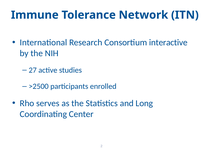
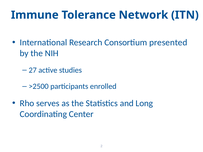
interactive: interactive -> presented (168, 43)
